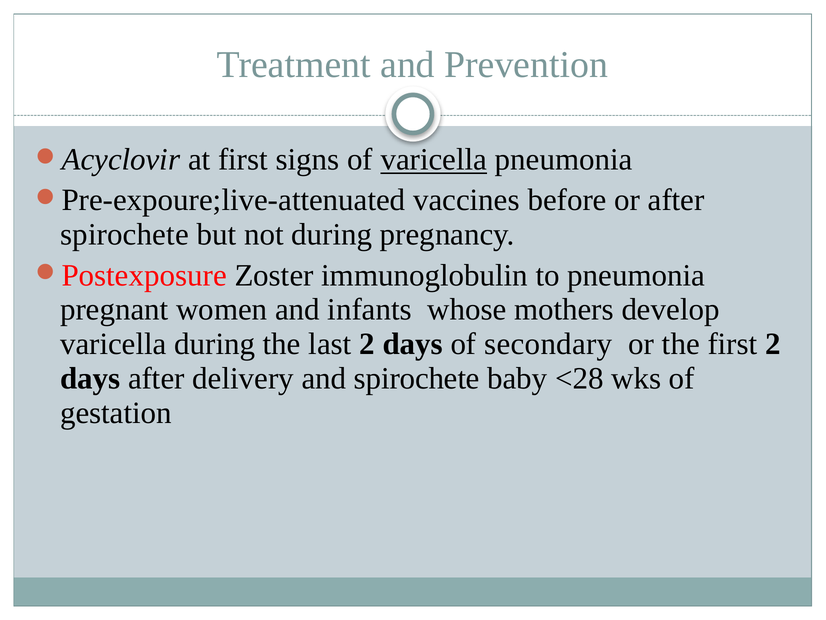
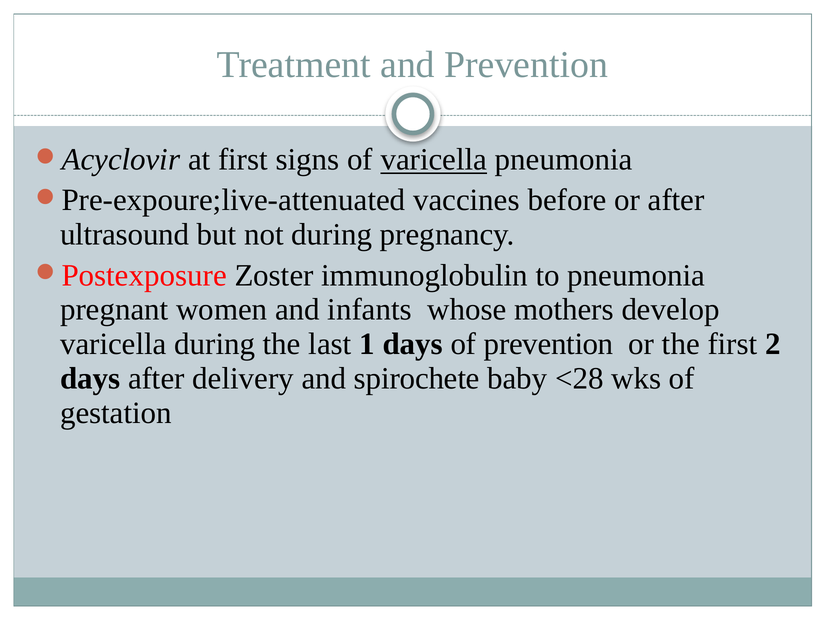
spirochete: spirochete -> ultrasound (125, 234)
last 2: 2 -> 1 (367, 344)
of secondary: secondary -> prevention (549, 344)
